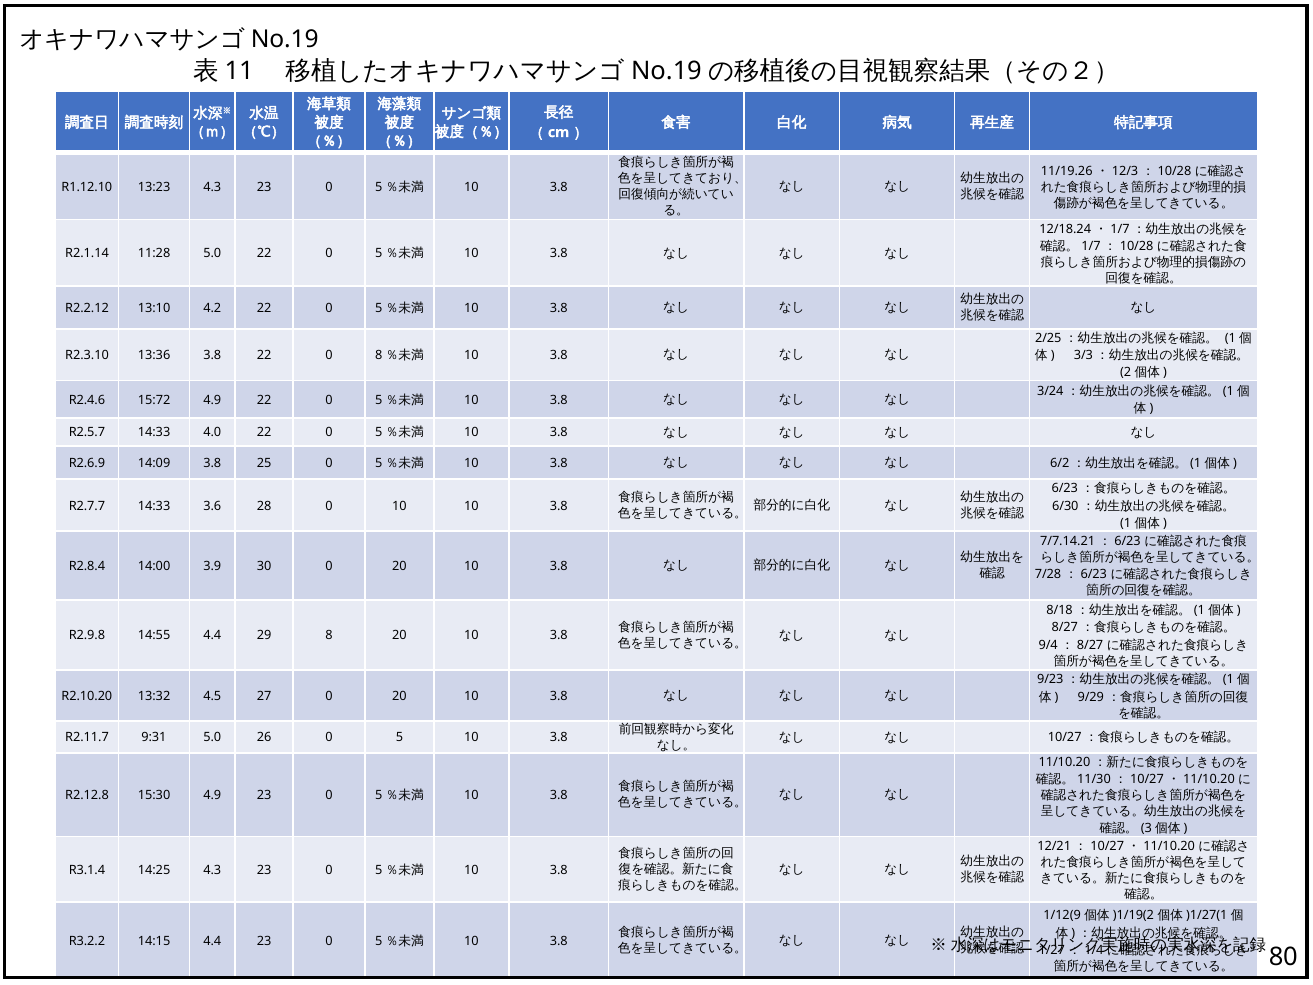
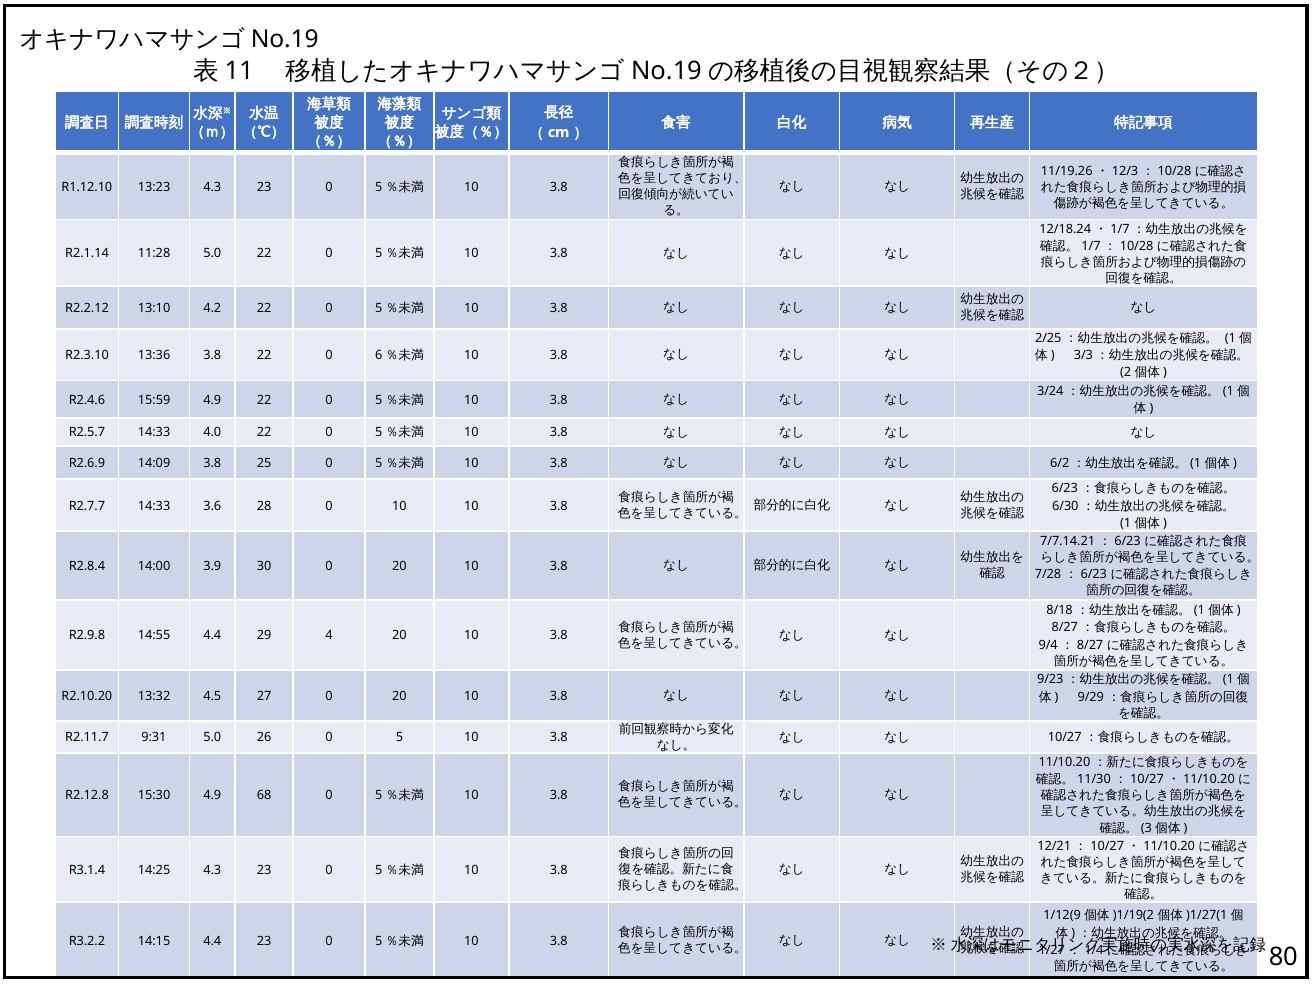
0 8: 8 -> 6 (379, 355)
15:72: 15:72 -> 15:59 (154, 400)
29 8: 8 -> 4 (329, 636)
4.9 23: 23 -> 68 (264, 795)
